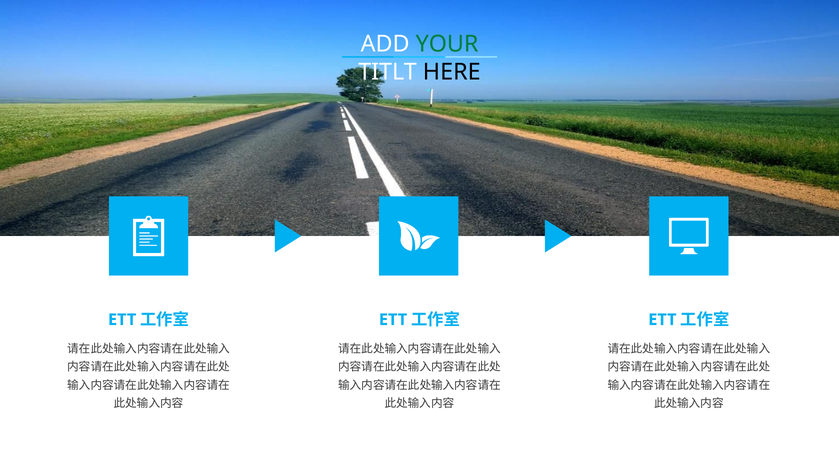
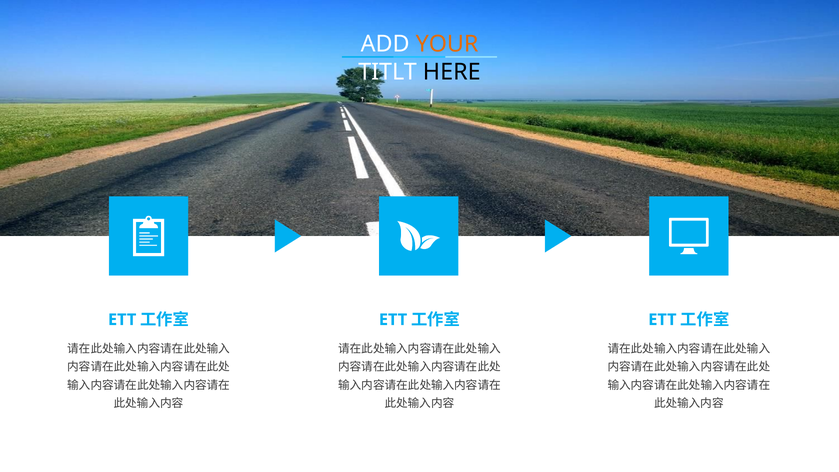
YOUR colour: green -> orange (447, 44)
